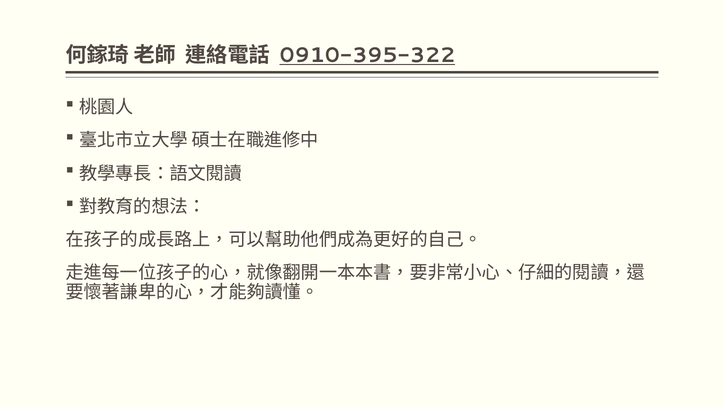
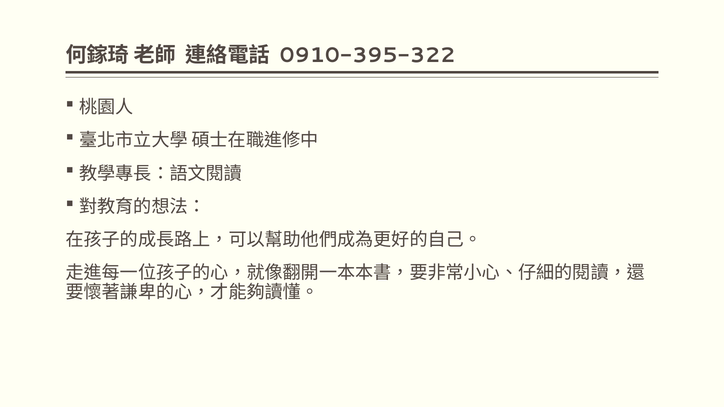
0910-395-322 underline: present -> none (367, 55)
